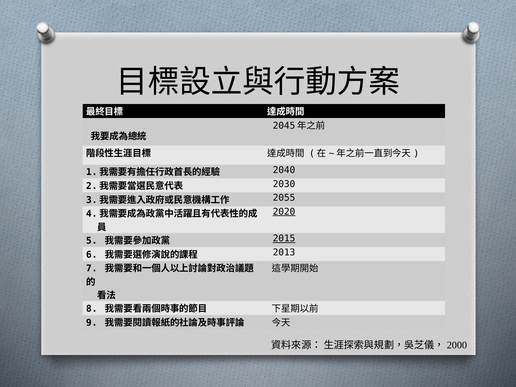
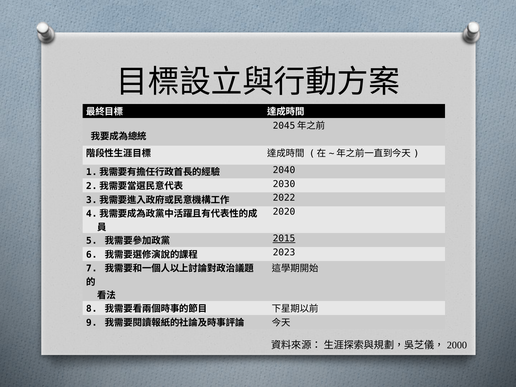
2055: 2055 -> 2022 (284, 198)
2020 underline: present -> none (284, 212)
2013: 2013 -> 2023 (284, 252)
